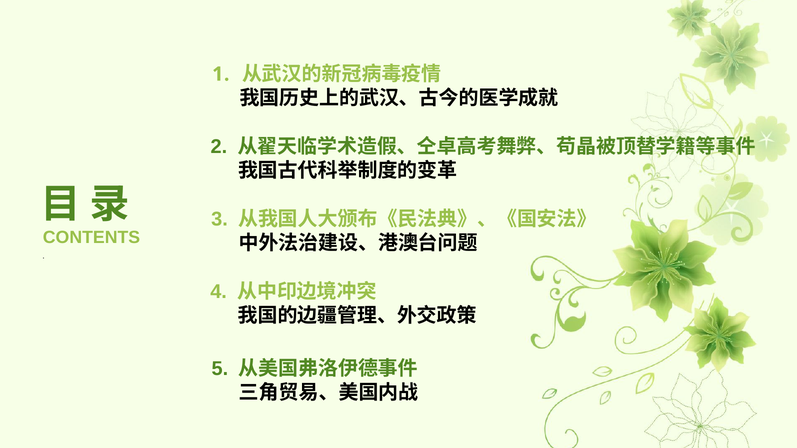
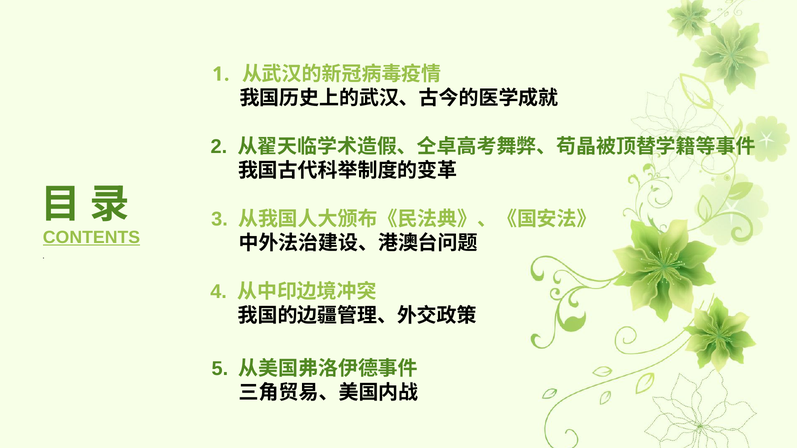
CONTENTS underline: none -> present (91, 238)
